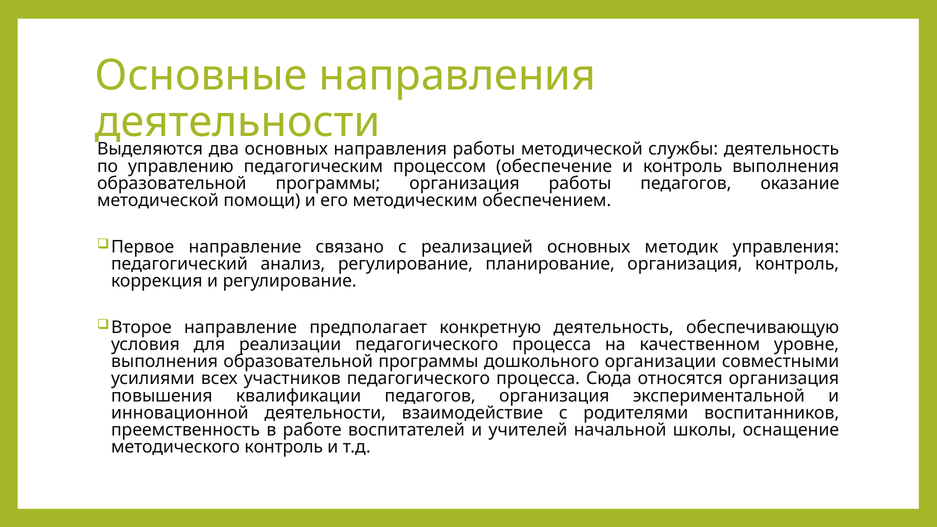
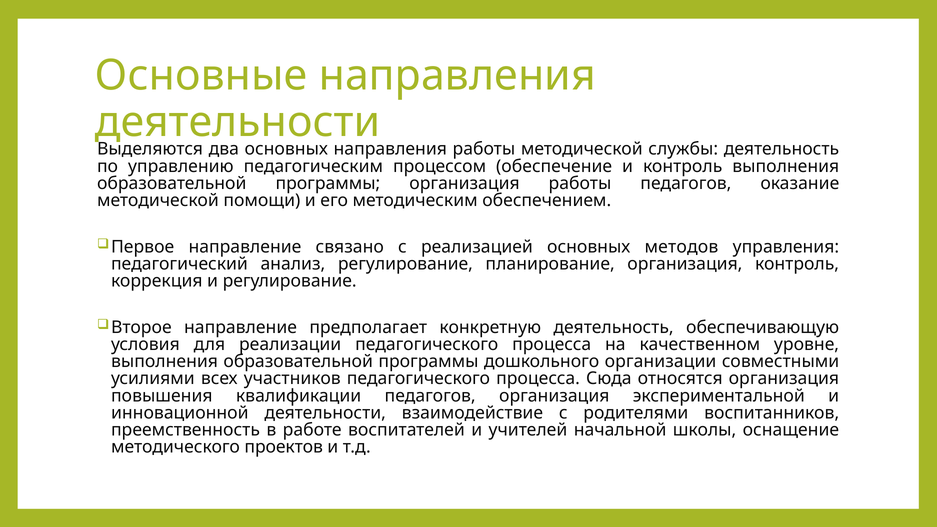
методик: методик -> методов (681, 247)
методического контроль: контроль -> проектов (284, 447)
